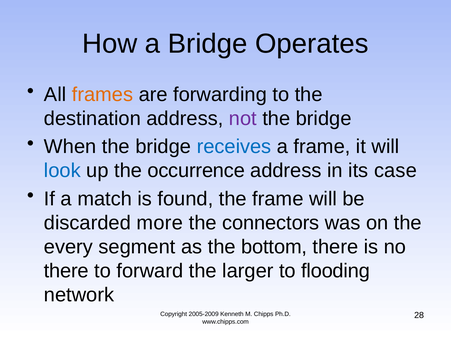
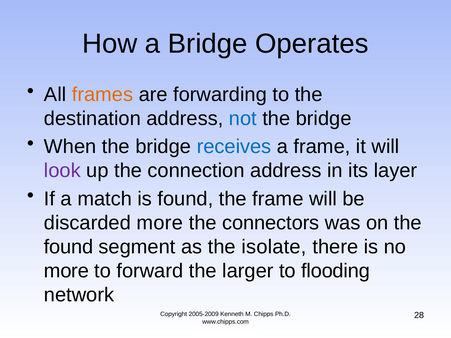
not colour: purple -> blue (243, 119)
look colour: blue -> purple (62, 171)
occurrence: occurrence -> connection (196, 171)
case: case -> layer (396, 171)
every: every -> found (69, 247)
bottom: bottom -> isolate (274, 247)
there: there -> more (66, 271)
